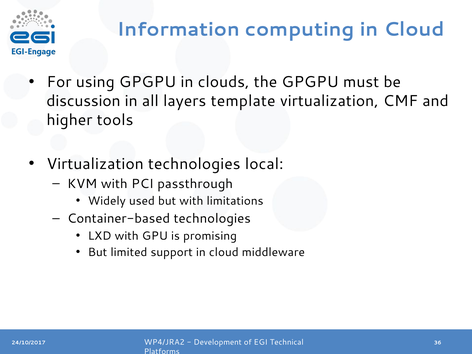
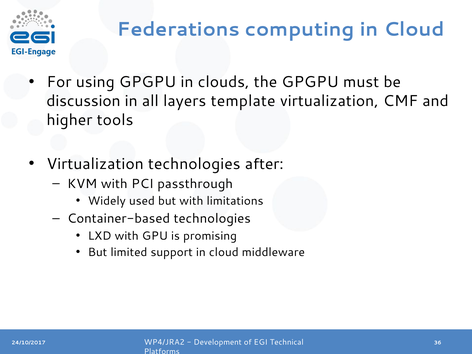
Information: Information -> Federations (178, 29)
local: local -> after (264, 164)
